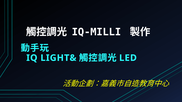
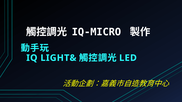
IQ-MILLI: IQ-MILLI -> IQ-MICRO (96, 32)
